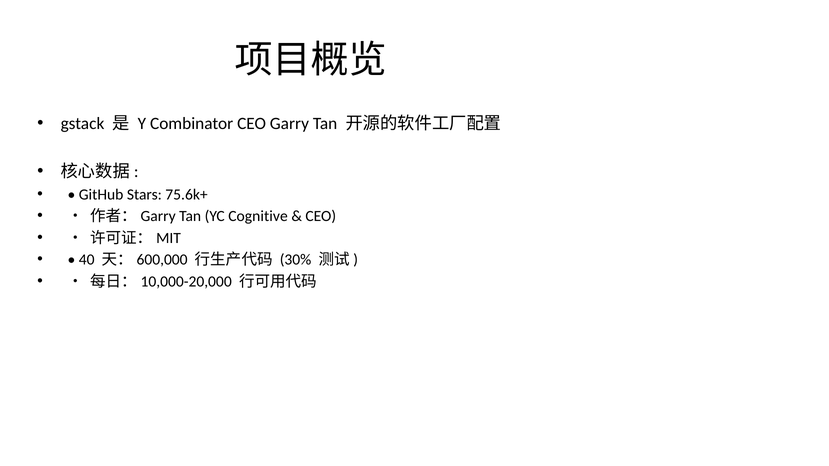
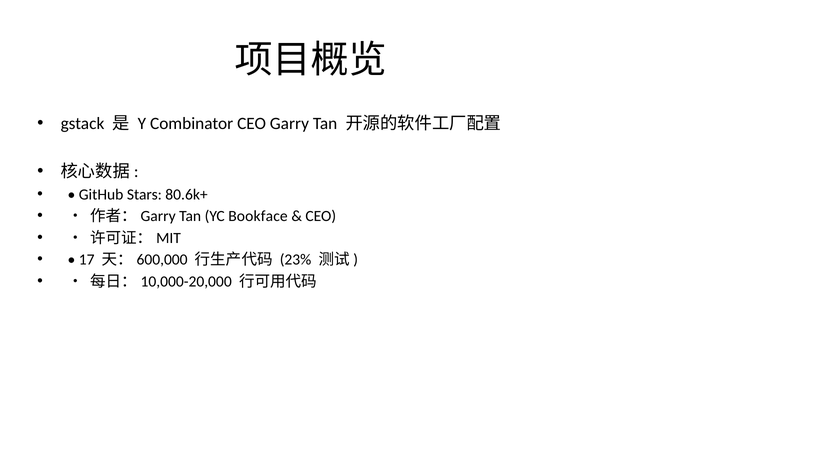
75.6k+: 75.6k+ -> 80.6k+ (187, 195)
Cognitive: Cognitive -> Bookface (258, 216)
40: 40 -> 17 (87, 260)
30%: 30% -> 23% (296, 260)
